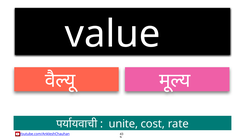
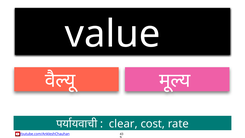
unite: unite -> clear (123, 124)
